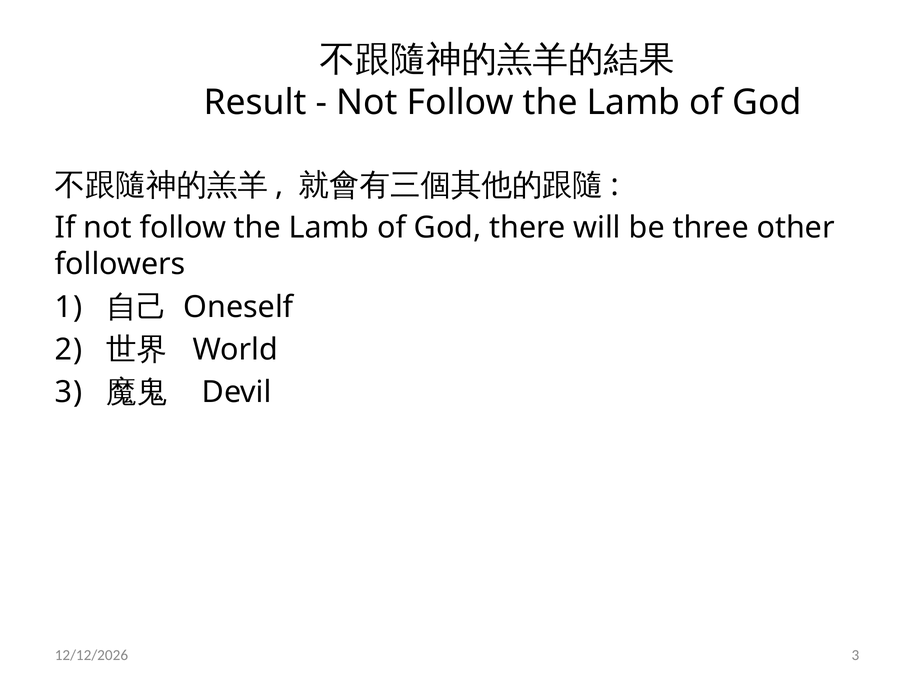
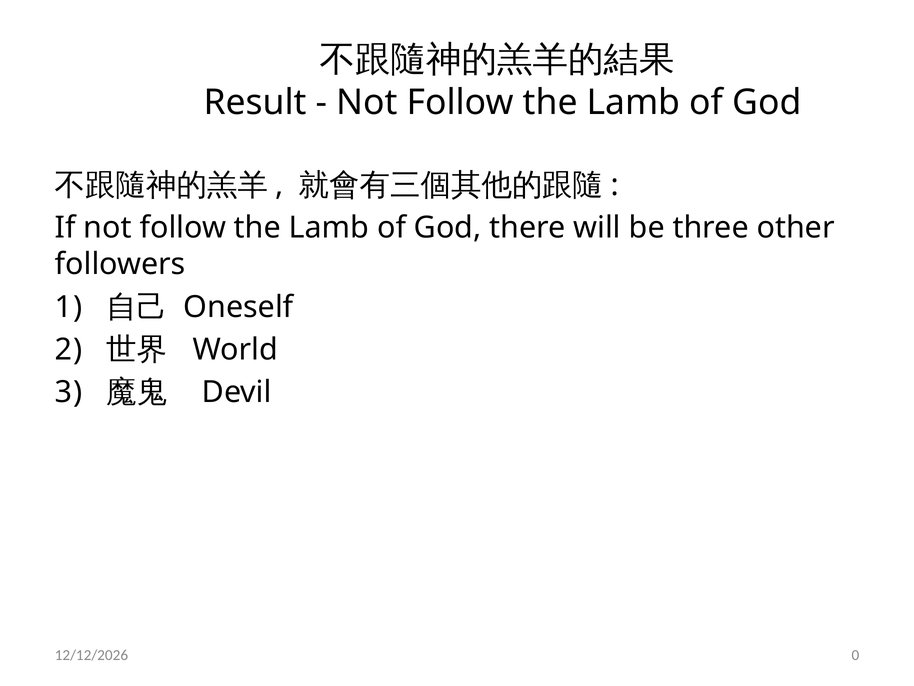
3: 3 -> 0 (855, 654)
